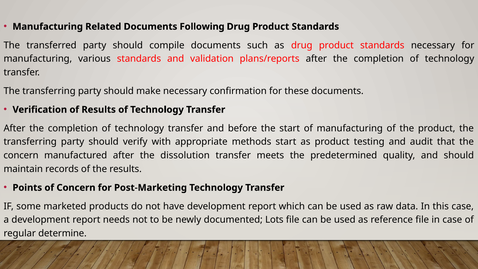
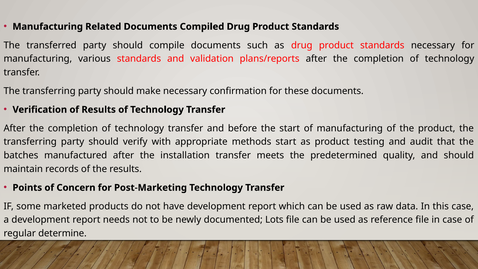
Following: Following -> Compiled (202, 27)
concern: concern -> batches (21, 155)
dissolution: dissolution -> installation (185, 155)
